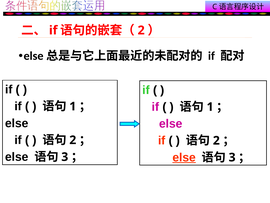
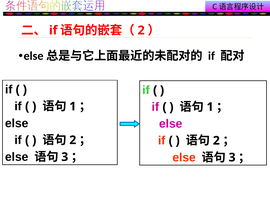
else underline: present -> none (184, 157)
